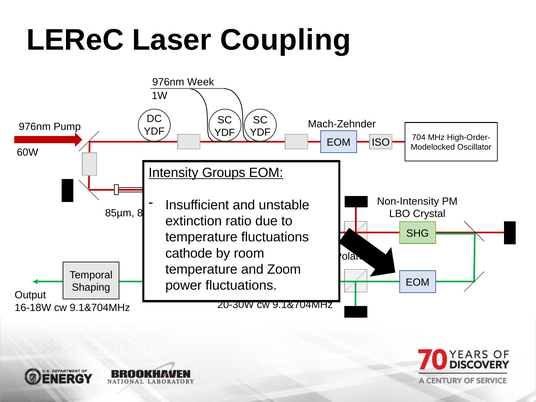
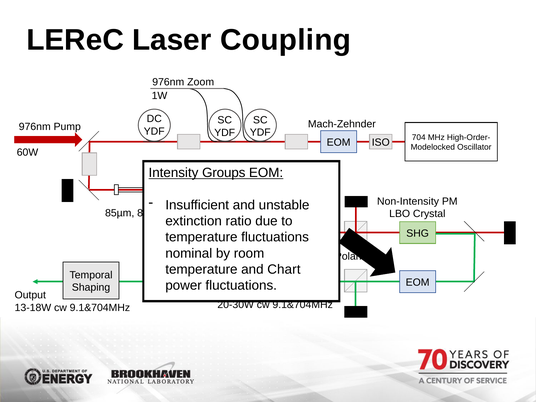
Week: Week -> Zoom (201, 82)
cathode: cathode -> nominal (189, 253)
Zoom: Zoom -> Chart (284, 269)
16-18W: 16-18W -> 13-18W (33, 308)
